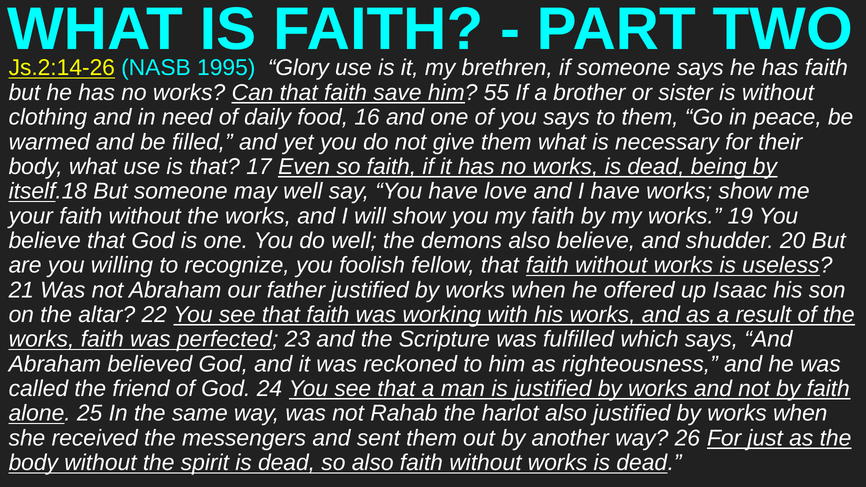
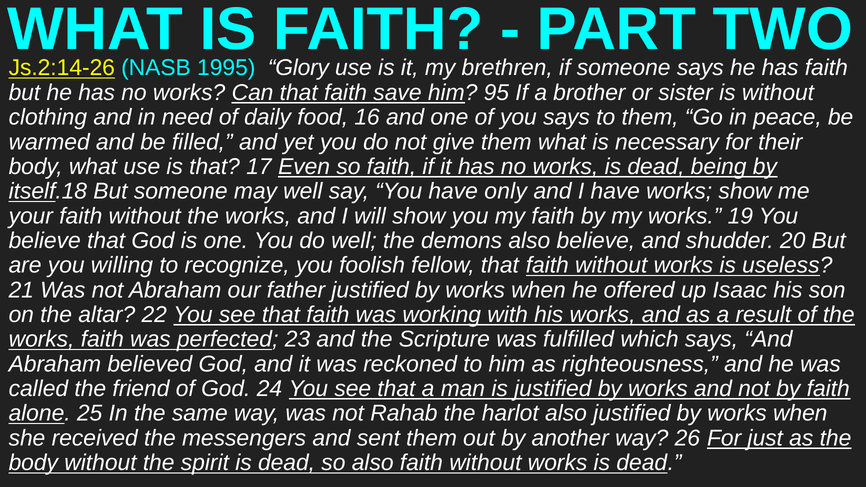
55: 55 -> 95 (496, 93)
love: love -> only (506, 191)
